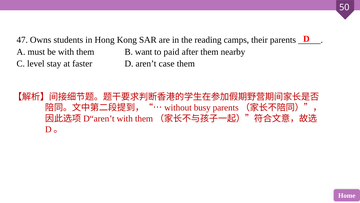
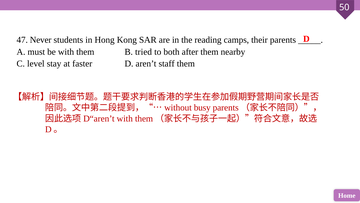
Owns: Owns -> Never (41, 40)
want: want -> tried (144, 52)
paid: paid -> both (172, 52)
case: case -> staff (167, 64)
